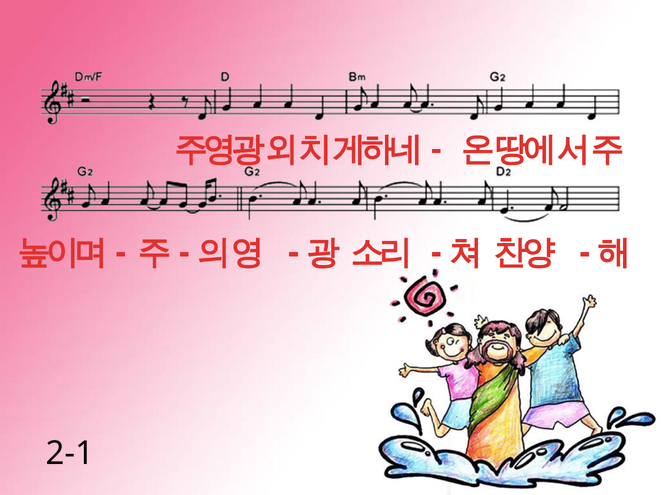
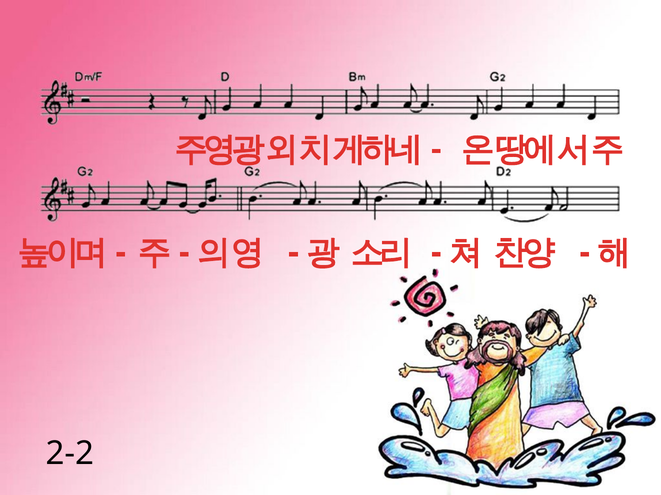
2-1: 2-1 -> 2-2 (70, 454)
